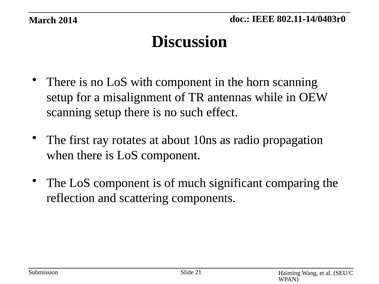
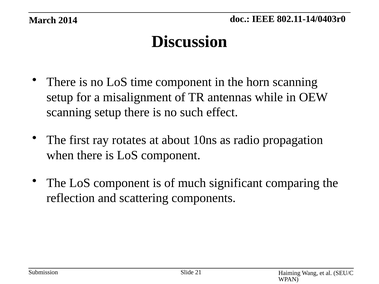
with: with -> time (142, 82)
